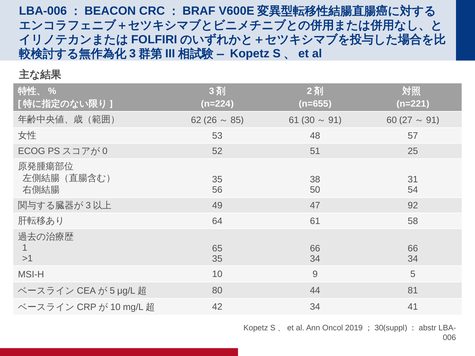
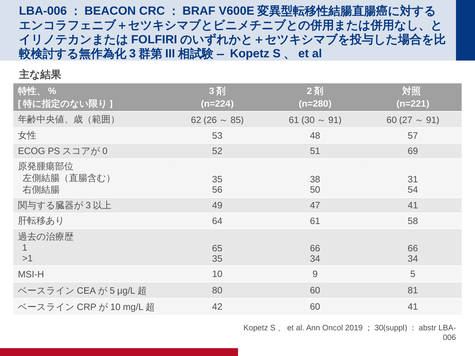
n=655: n=655 -> n=280 (315, 104)
25: 25 -> 69 (413, 151)
47 92: 92 -> 41 (413, 206)
80 44: 44 -> 60 (315, 291)
42 34: 34 -> 60 (315, 307)
